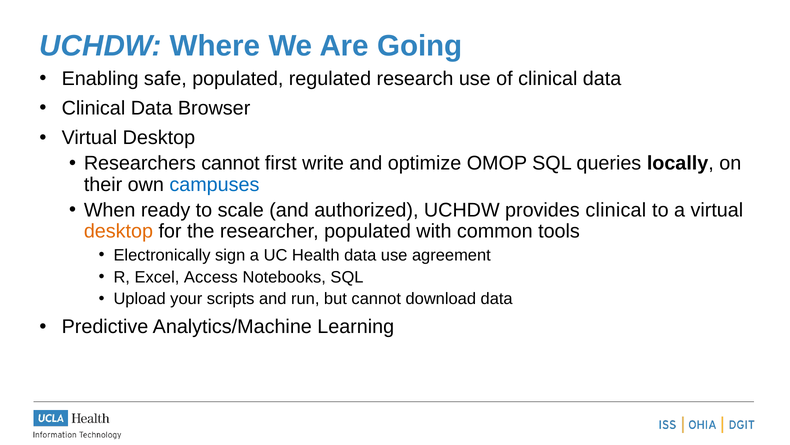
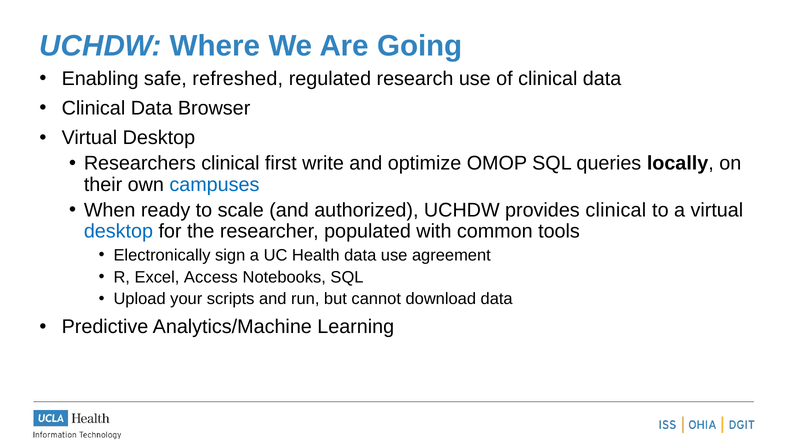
safe populated: populated -> refreshed (238, 79)
Researchers cannot: cannot -> clinical (230, 163)
desktop colour: orange -> blue (118, 231)
